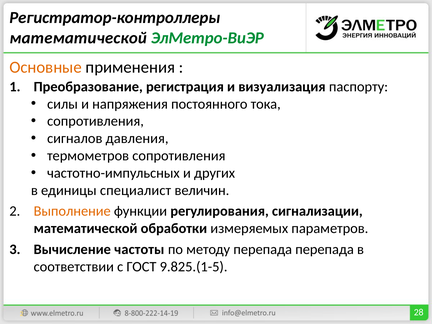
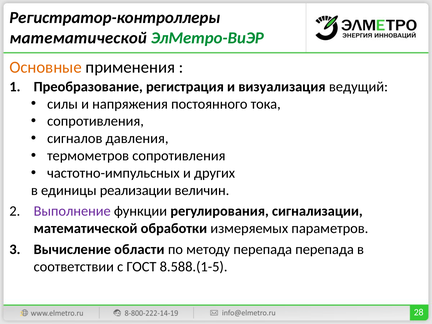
паспорту: паспорту -> ведущий (358, 87)
специалист: специалист -> реализации (136, 190)
Выполнение colour: orange -> purple (72, 211)
частоты: частоты -> области (139, 249)
9.825.(1-5: 9.825.(1-5 -> 8.588.(1-5 (194, 267)
